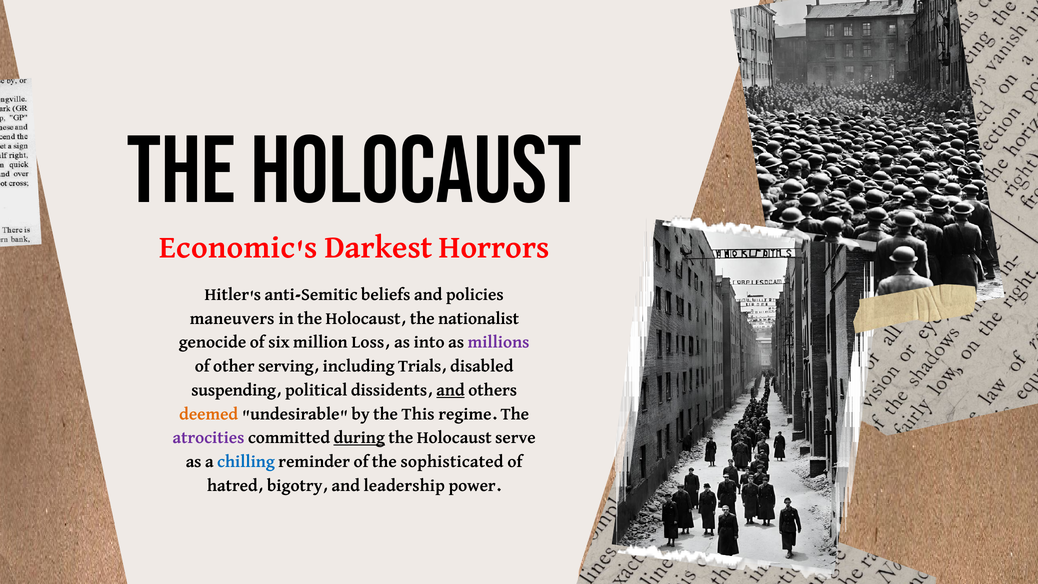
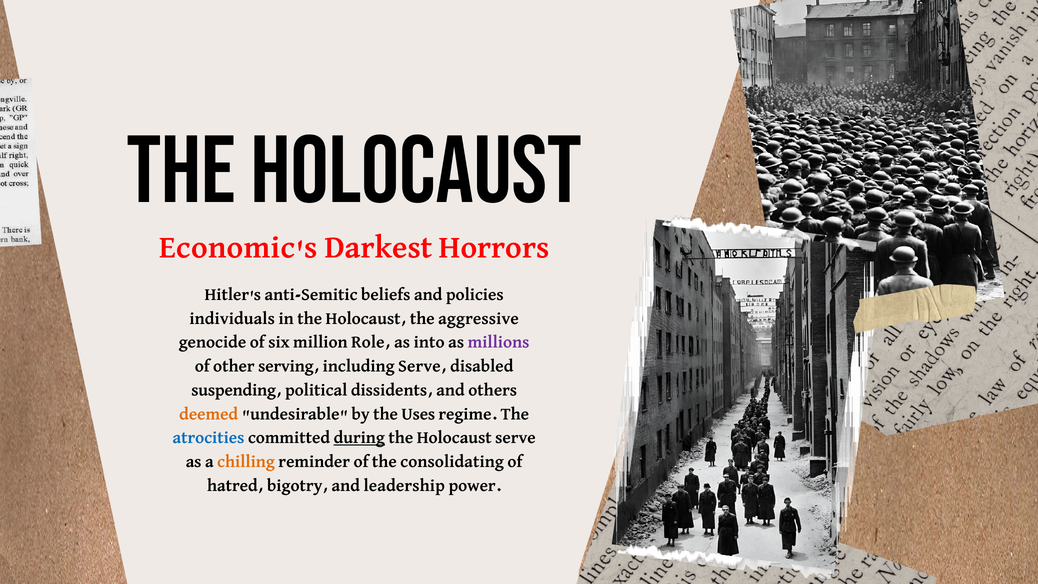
maneuvers: maneuvers -> individuals (232, 318)
nationalist: nationalist -> aggressive (479, 318)
Loss: Loss -> Role (371, 342)
including Trials: Trials -> Serve (422, 366)
and underline: present -> none (451, 390)
This: This -> Uses (418, 414)
atrocities colour: purple -> blue (208, 438)
chilling colour: blue -> orange (246, 461)
sophisticated: sophisticated -> consolidating (452, 461)
